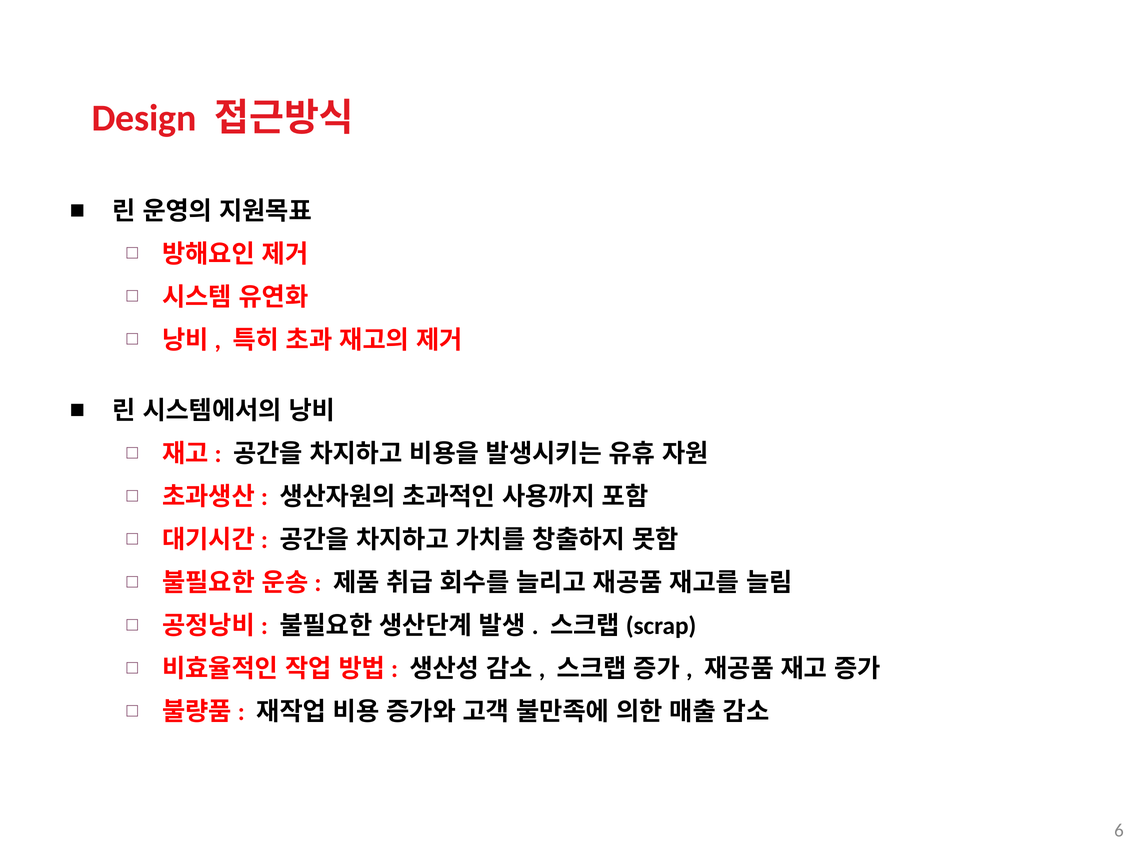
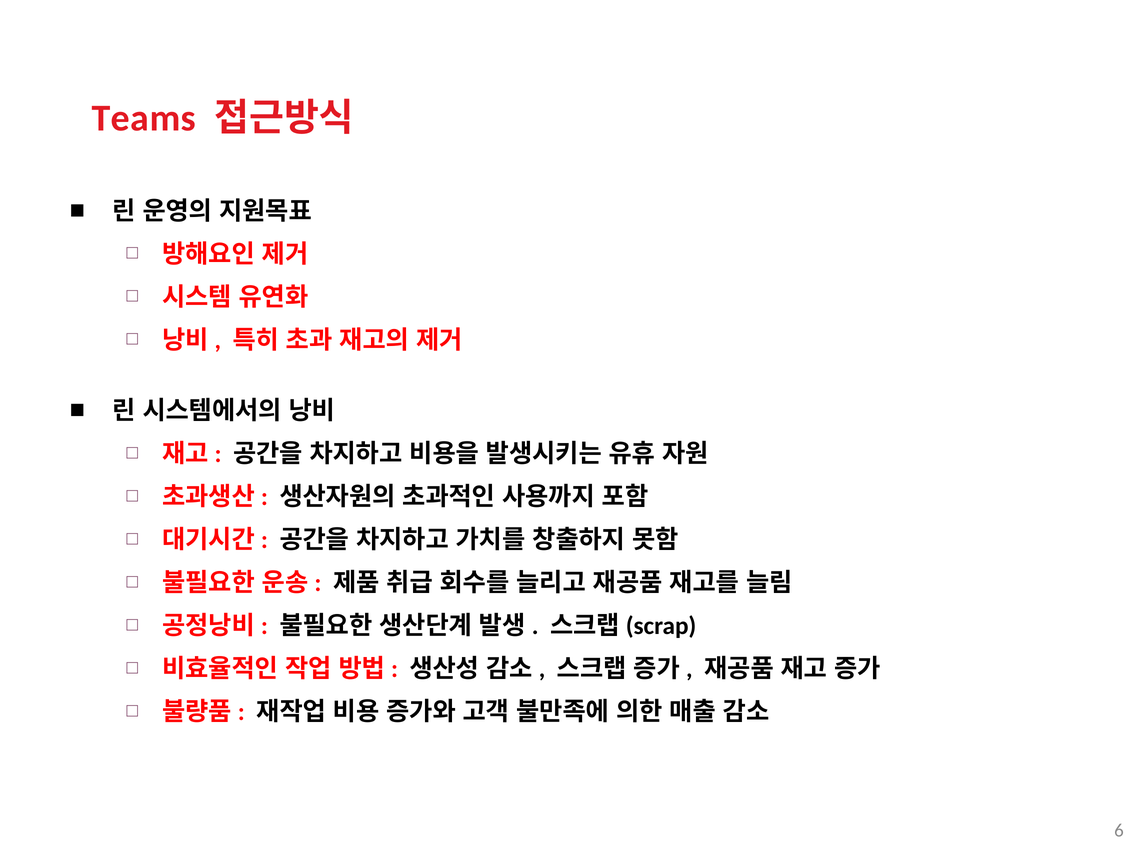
Design: Design -> Teams (144, 118)
